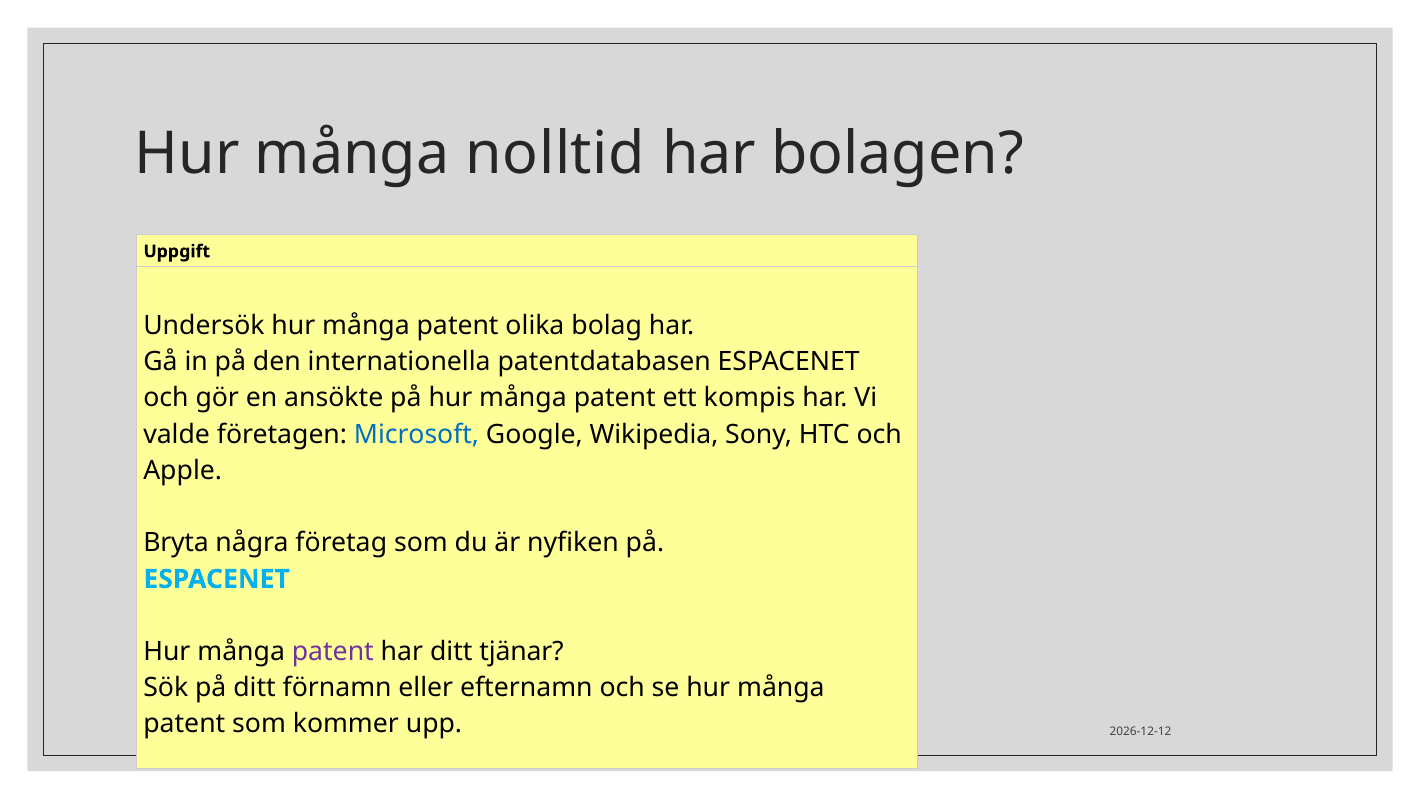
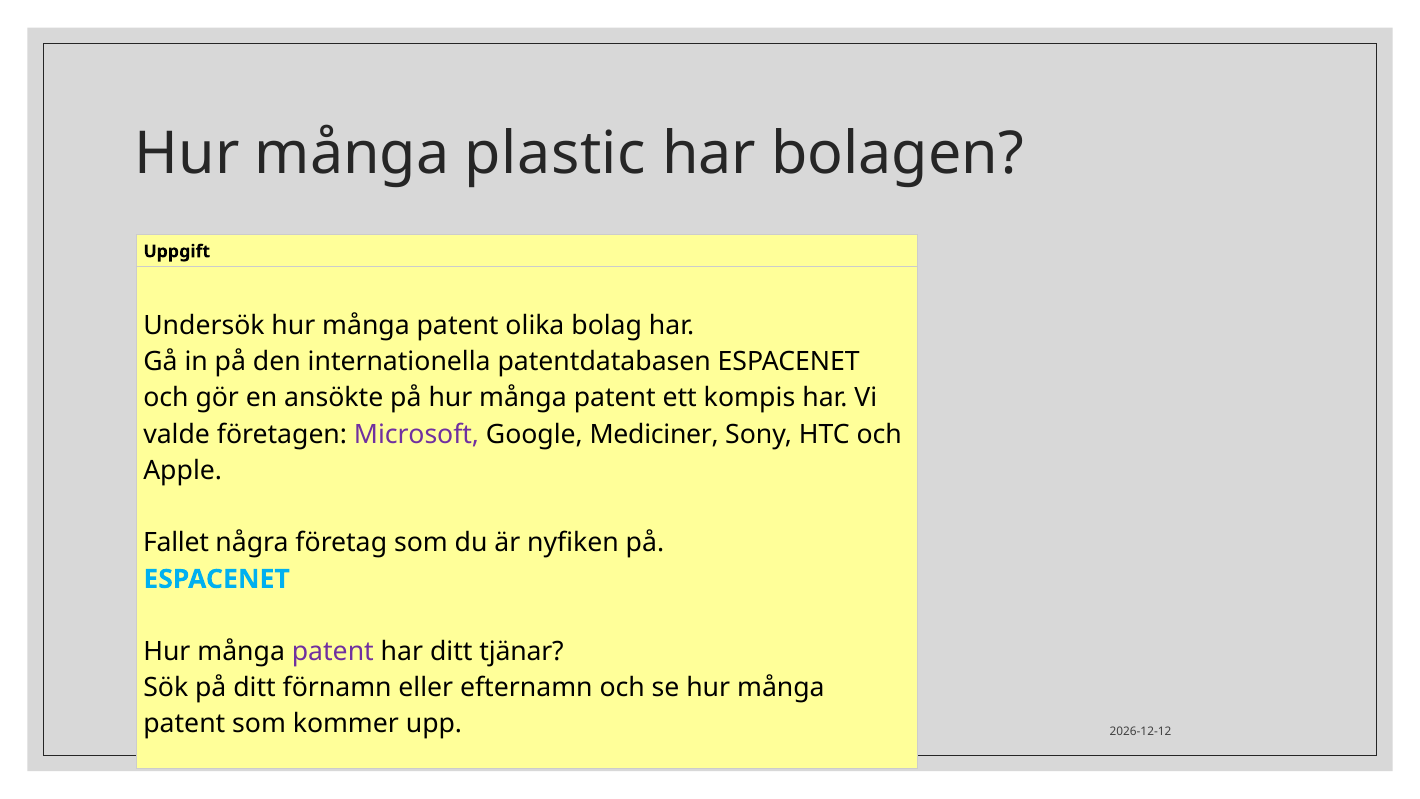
nolltid: nolltid -> plastic (555, 154)
Microsoft colour: blue -> purple (417, 434)
Wikipedia: Wikipedia -> Mediciner (654, 434)
Bryta: Bryta -> Fallet (176, 543)
